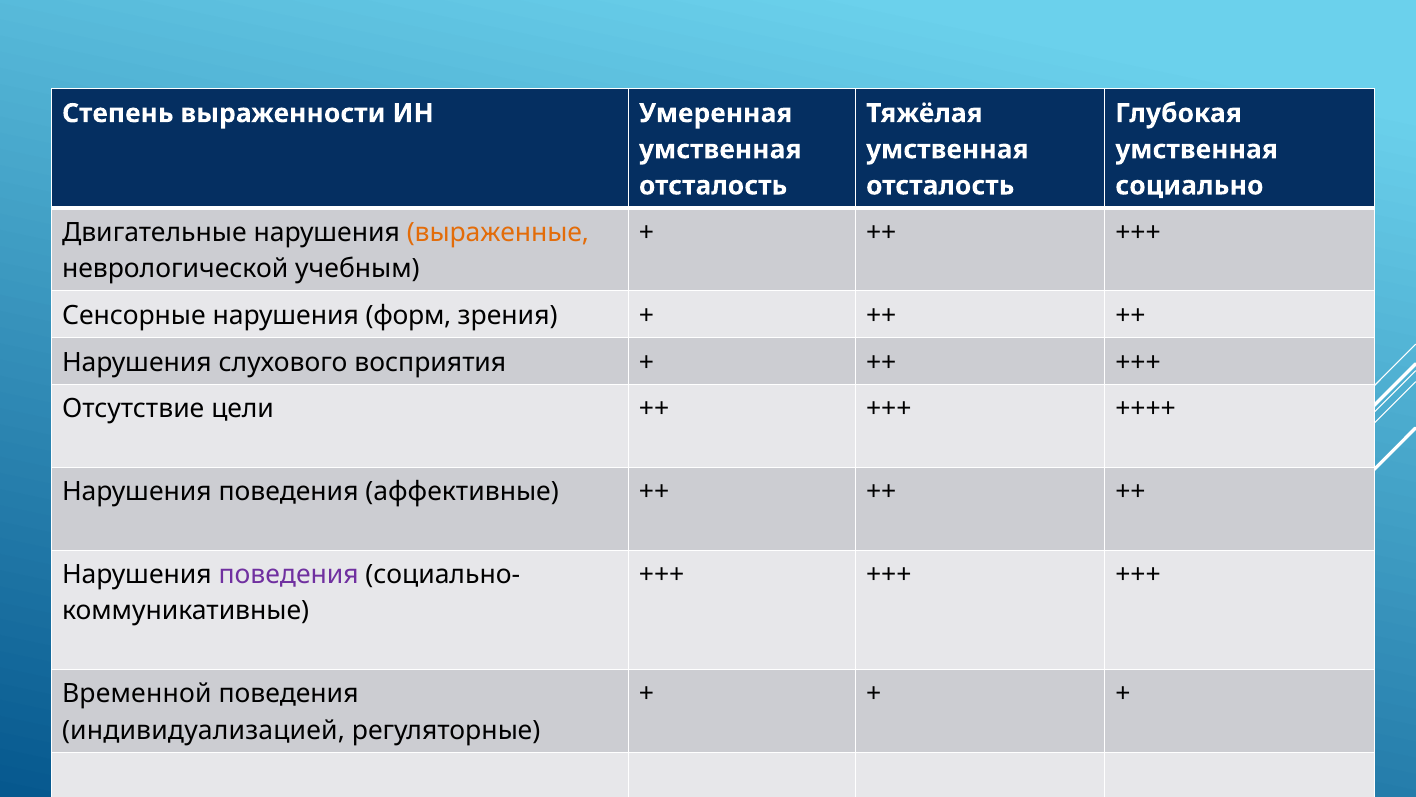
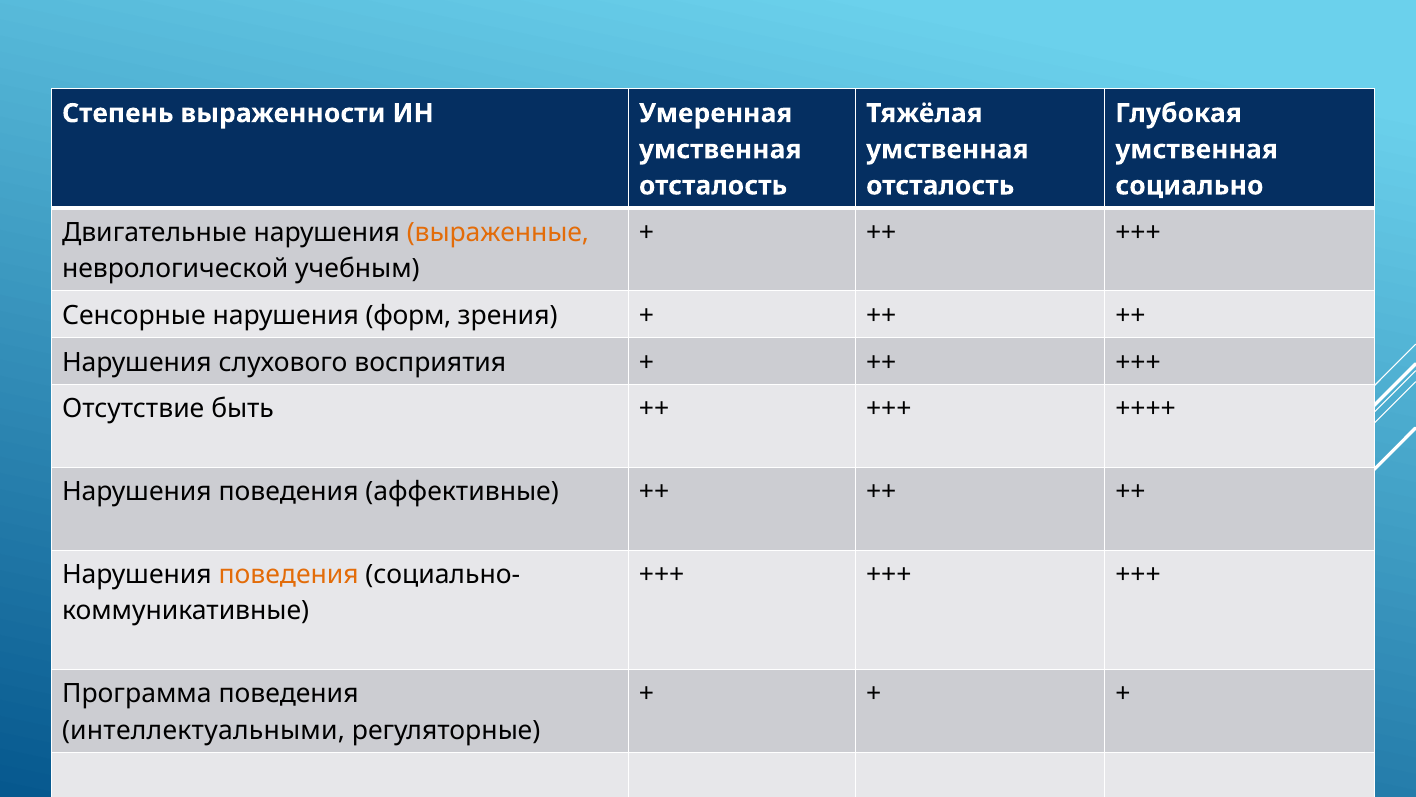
цели: цели -> быть (243, 409)
поведения colour: purple -> orange (289, 575)
Временной: Временной -> Программа (137, 694)
индивидуализацией: индивидуализацией -> интеллектуальными (203, 730)
